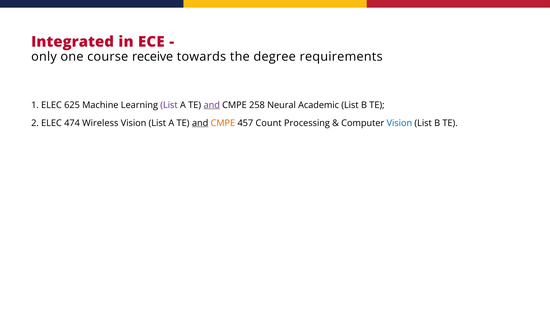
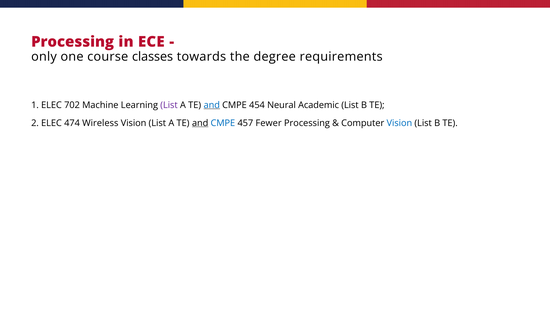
Integrated: Integrated -> Processing (73, 42)
receive: receive -> classes (153, 57)
625: 625 -> 702 (72, 105)
and colour: purple -> blue (212, 105)
258: 258 -> 454 (257, 105)
CMPE colour: orange -> blue (223, 123)
Count: Count -> Fewer (269, 123)
